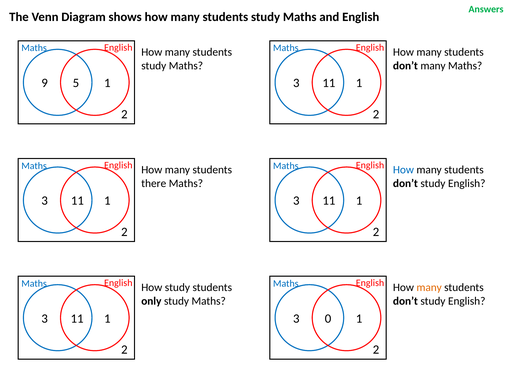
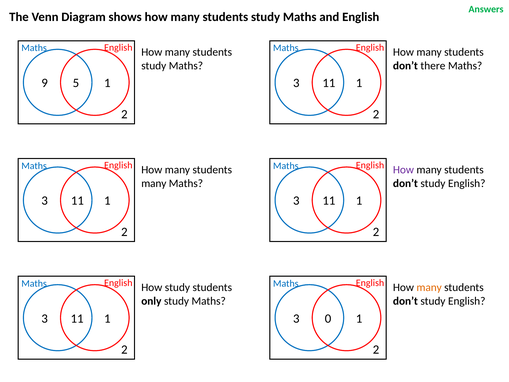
don’t many: many -> there (433, 66)
How colour: blue -> purple (403, 170)
there: there -> many (154, 183)
